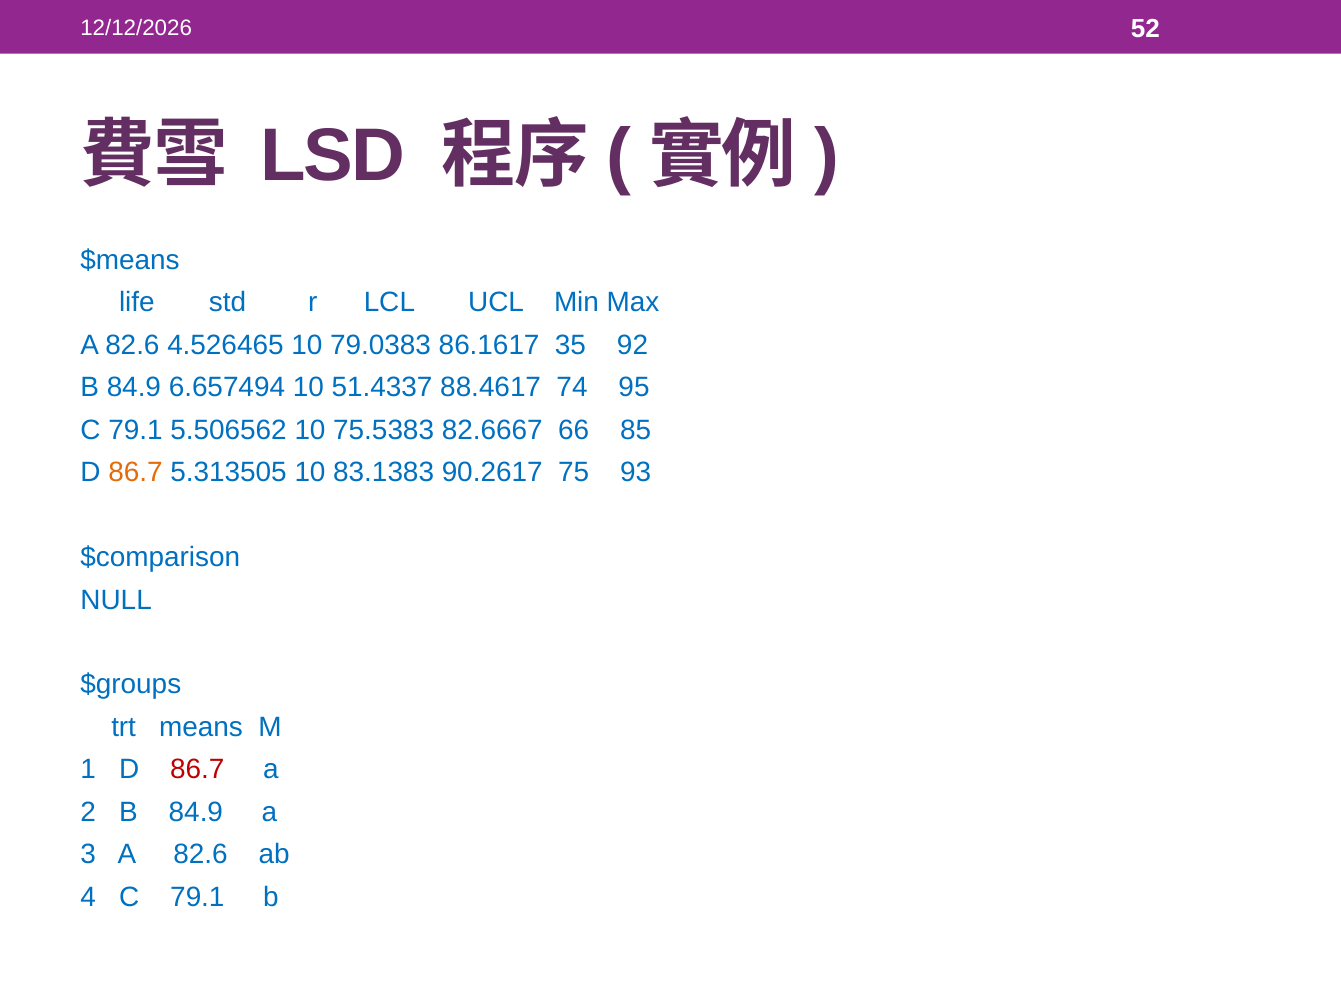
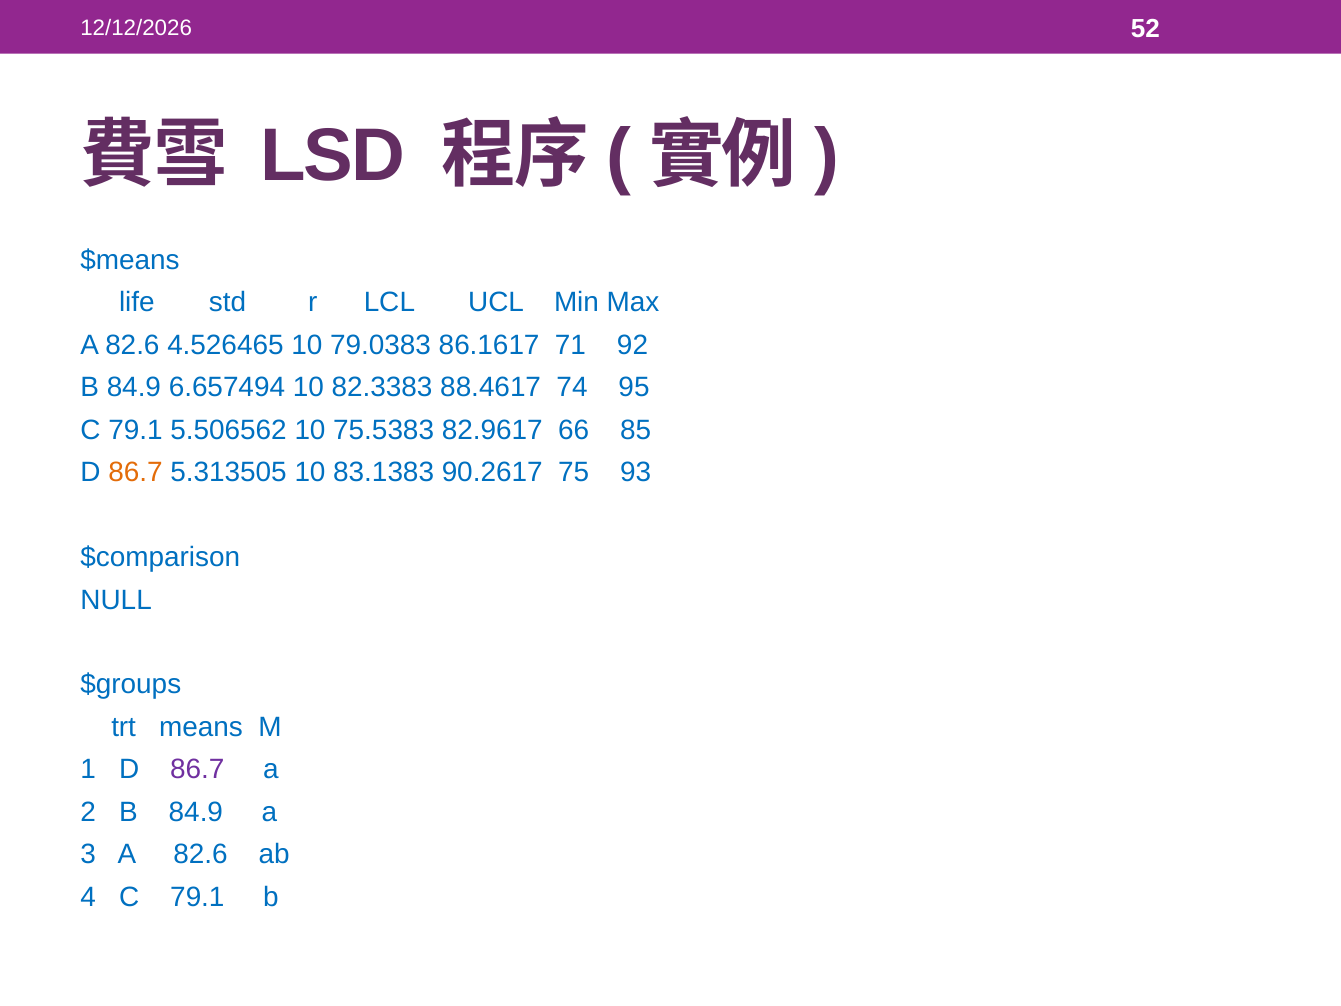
35: 35 -> 71 (570, 345)
51.4337: 51.4337 -> 82.3383 (382, 387)
82.6667: 82.6667 -> 82.9617 (492, 430)
86.7 colour: red -> purple (197, 769)
